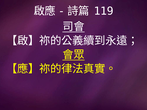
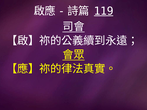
119 underline: none -> present (104, 11)
